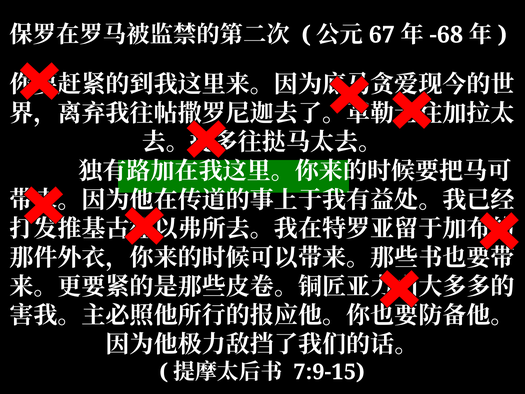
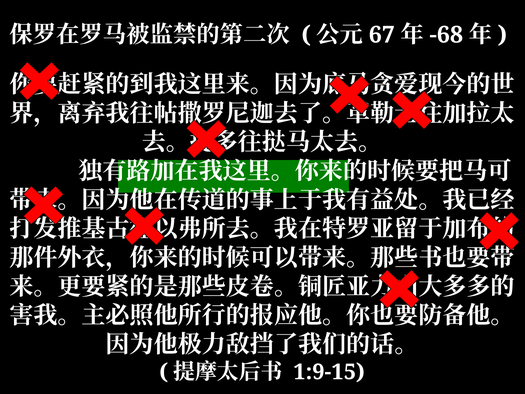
7:9-15: 7:9-15 -> 1:9-15 (329, 372)
